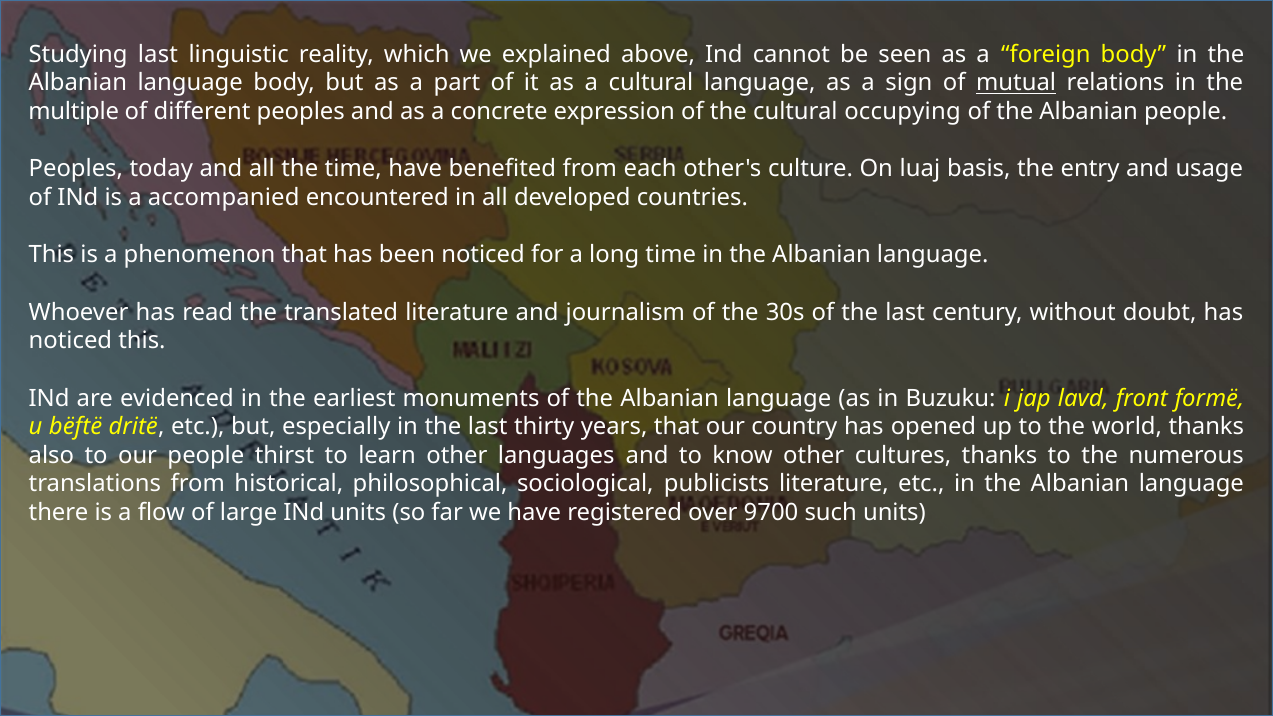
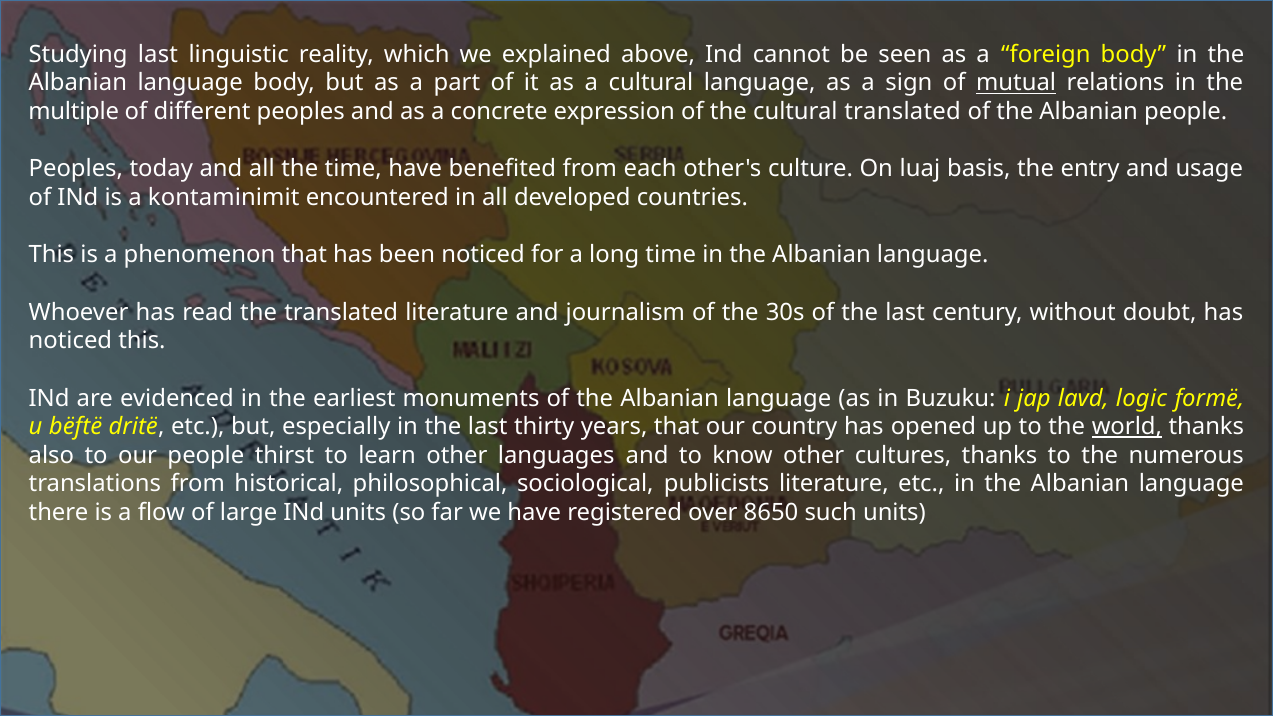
cultural occupying: occupying -> translated (903, 112)
accompanied: accompanied -> kontaminimit (224, 198)
front: front -> logic (1142, 398)
world underline: none -> present (1127, 427)
9700: 9700 -> 8650 (771, 513)
